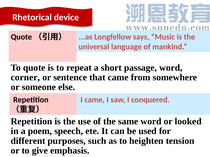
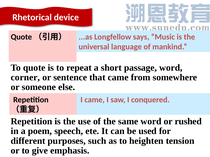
looked: looked -> rushed (188, 122)
